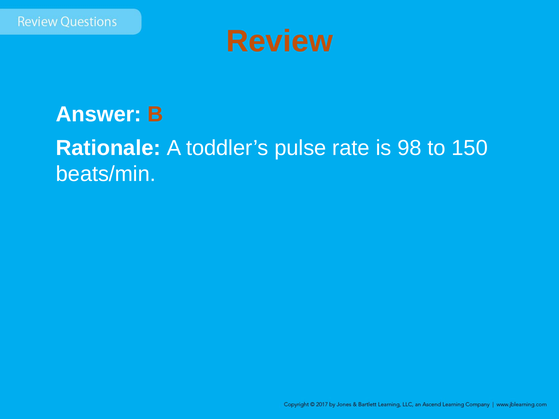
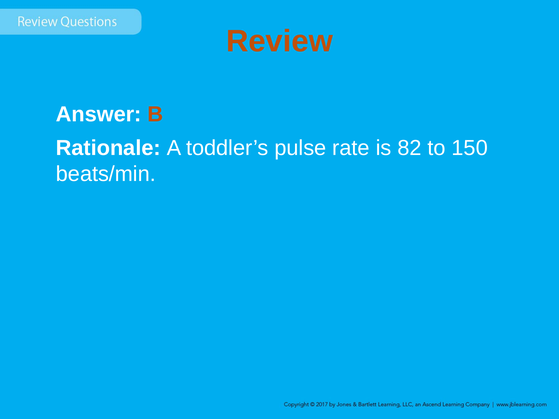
98: 98 -> 82 (409, 148)
